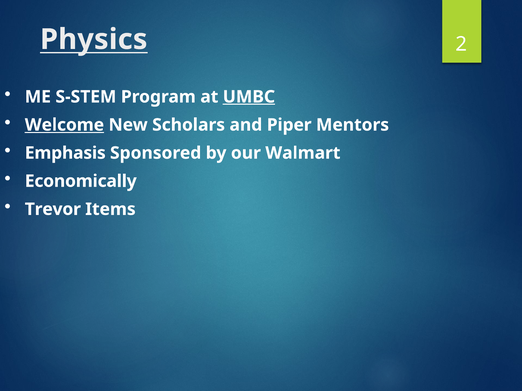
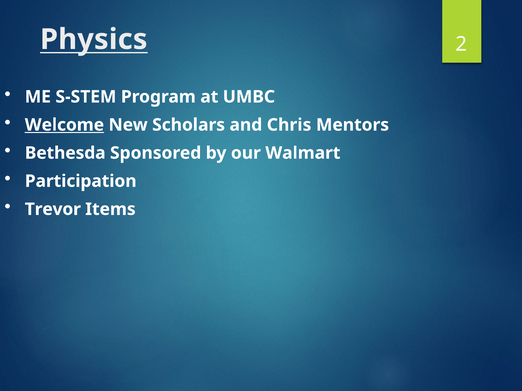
UMBC underline: present -> none (249, 97)
Piper: Piper -> Chris (289, 125)
Emphasis: Emphasis -> Bethesda (65, 153)
Economically: Economically -> Participation (81, 181)
